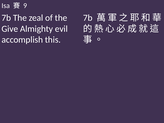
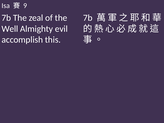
Give: Give -> Well (10, 29)
